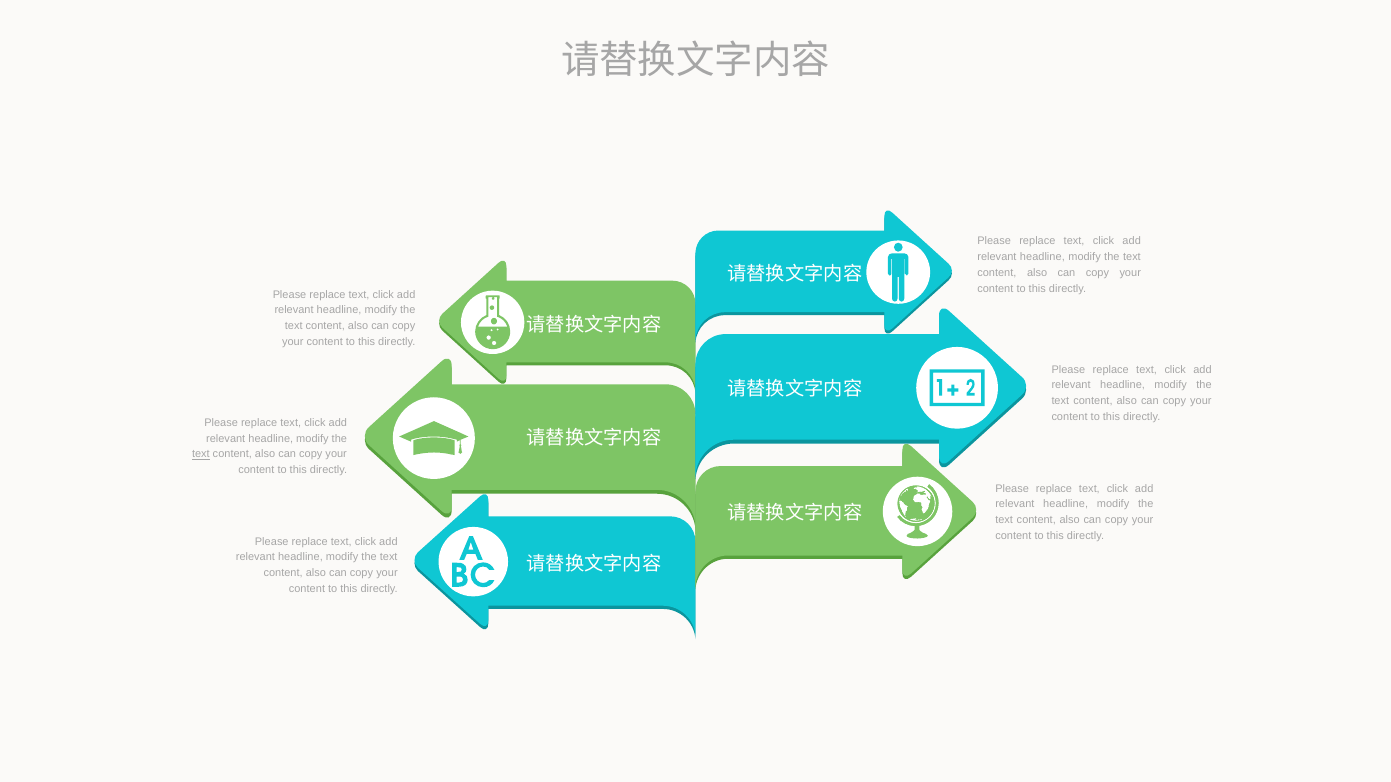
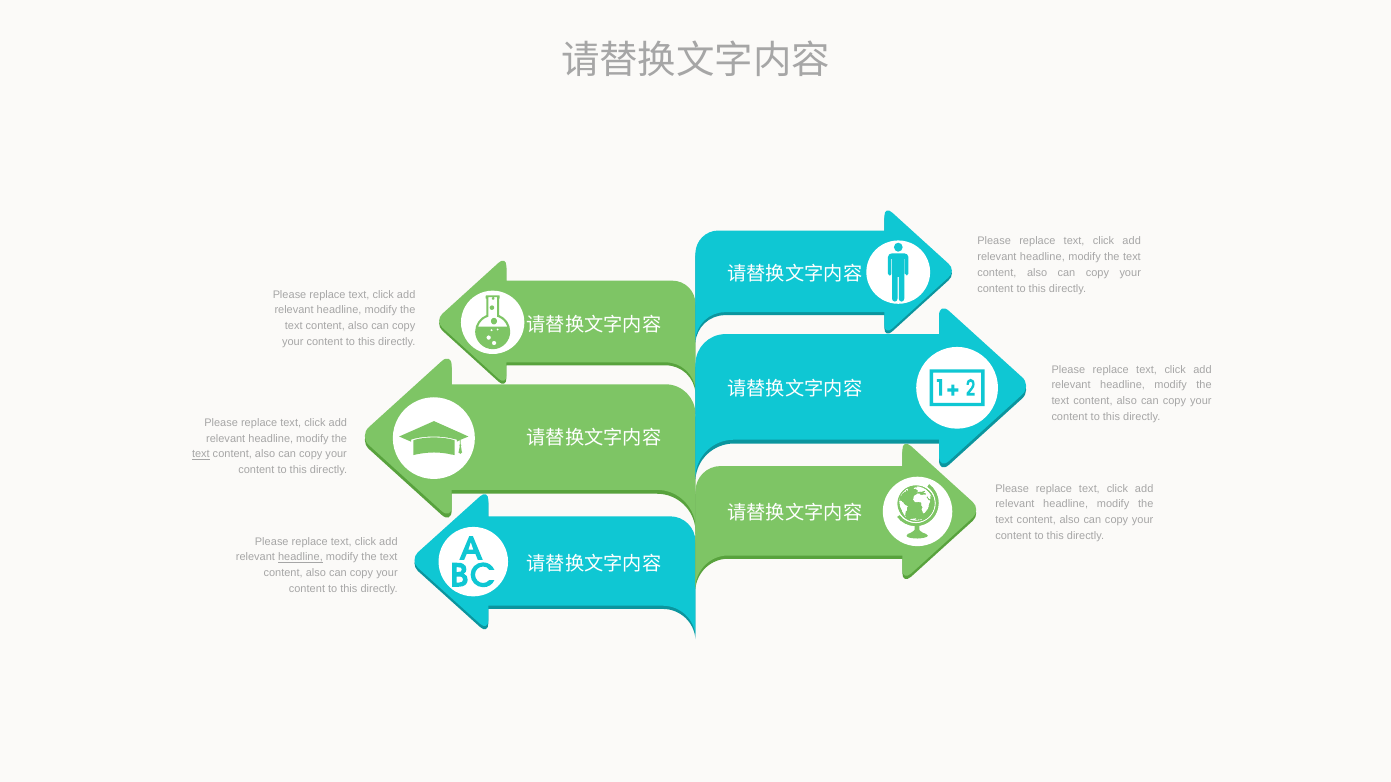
headline underline: none -> present (300, 558)
